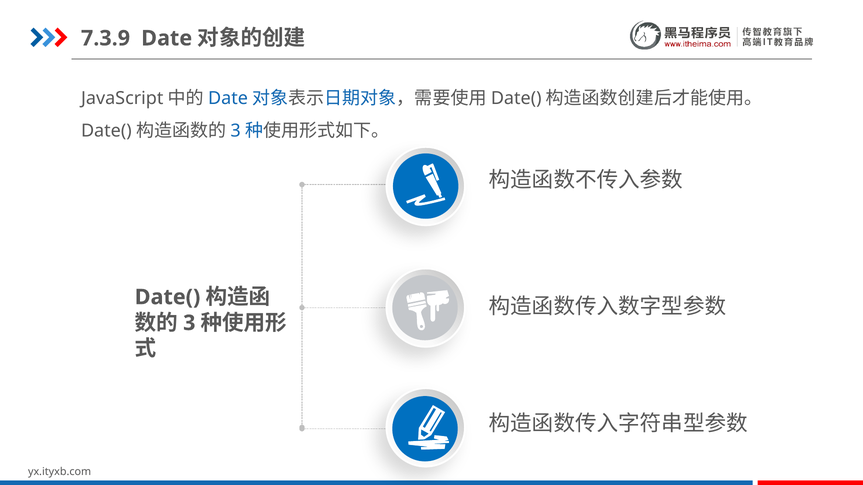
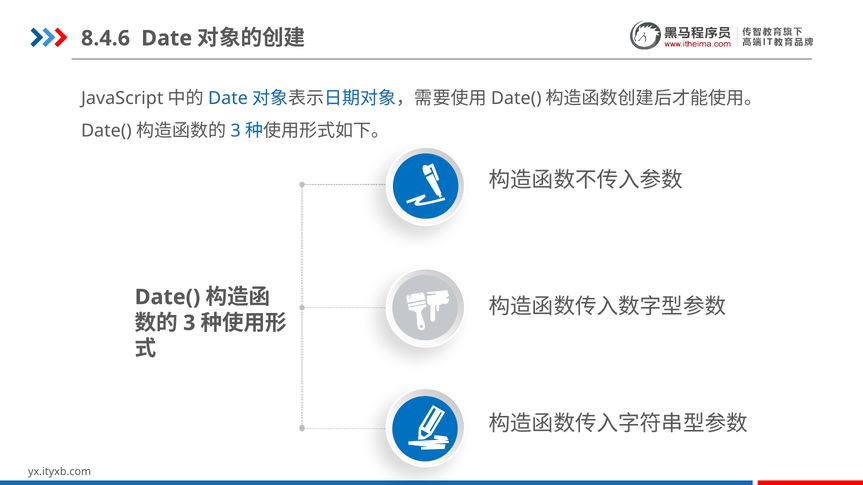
7.3.9: 7.3.9 -> 8.4.6 (106, 38)
